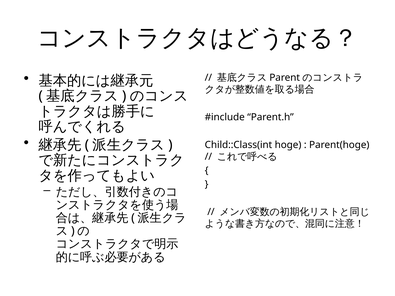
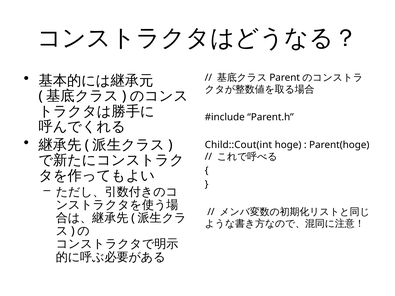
Child::Class(int: Child::Class(int -> Child::Cout(int (238, 145)
